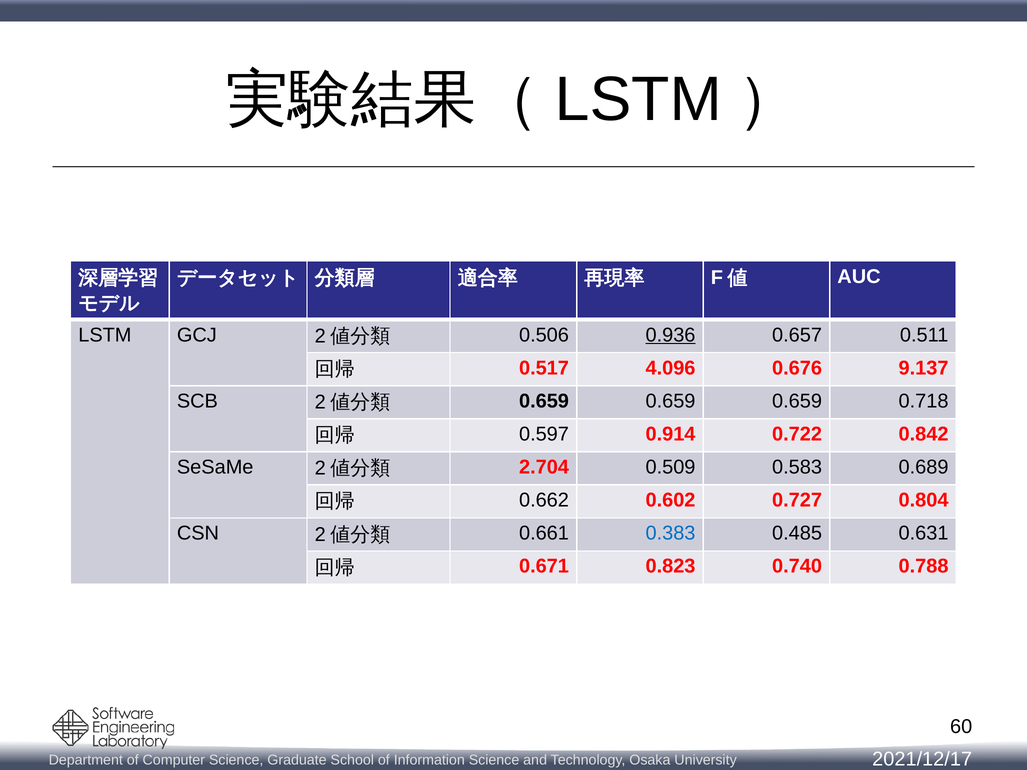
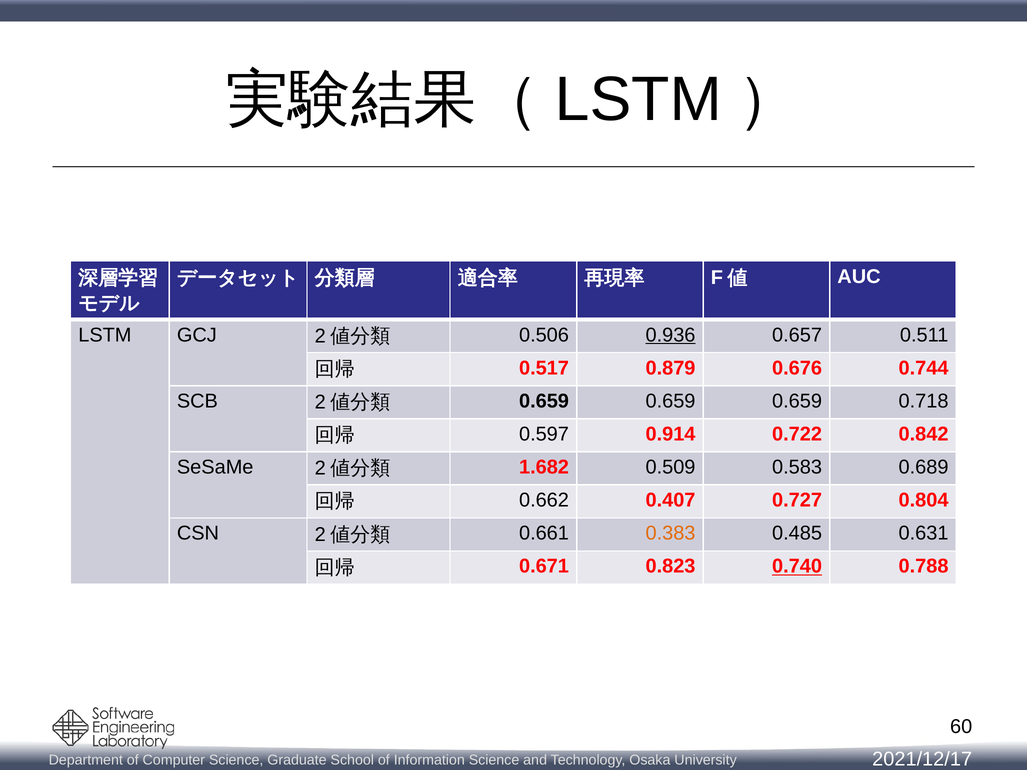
4.096: 4.096 -> 0.879 (671, 368)
9.137: 9.137 -> 0.744 (924, 368)
2.704: 2.704 -> 1.682 (544, 467)
0.602: 0.602 -> 0.407 (671, 500)
0.383 colour: blue -> orange (671, 533)
0.740 underline: none -> present (797, 567)
